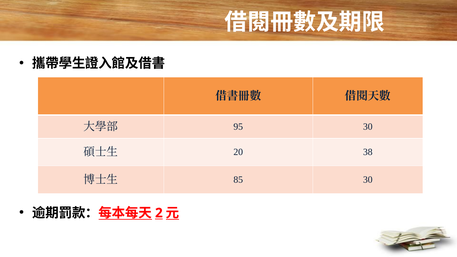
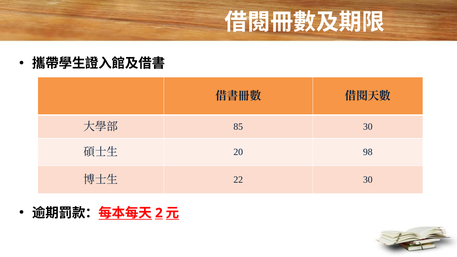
95: 95 -> 85 (238, 127)
38: 38 -> 98 (368, 152)
85: 85 -> 22 (238, 180)
